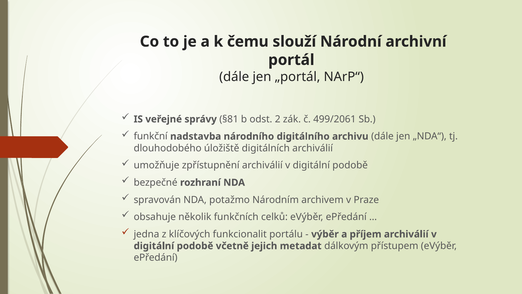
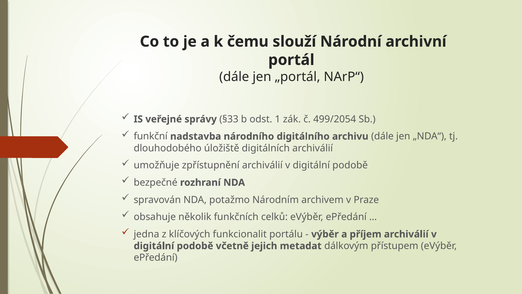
§81: §81 -> §33 (229, 119)
2: 2 -> 1 (278, 119)
499/2061: 499/2061 -> 499/2054 (335, 119)
